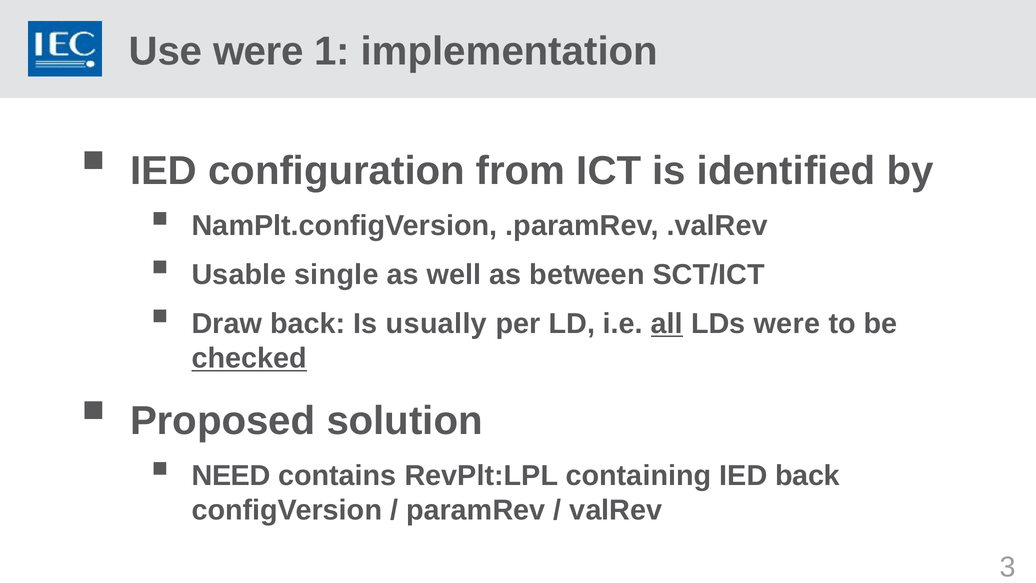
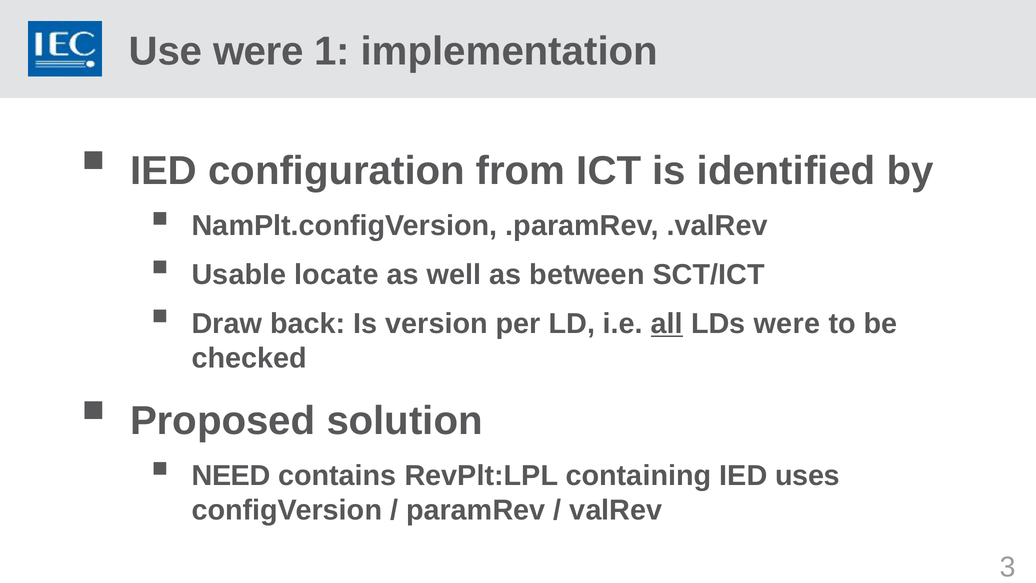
single: single -> locate (336, 275)
usually: usually -> version (437, 324)
checked underline: present -> none (249, 358)
IED back: back -> uses (807, 476)
